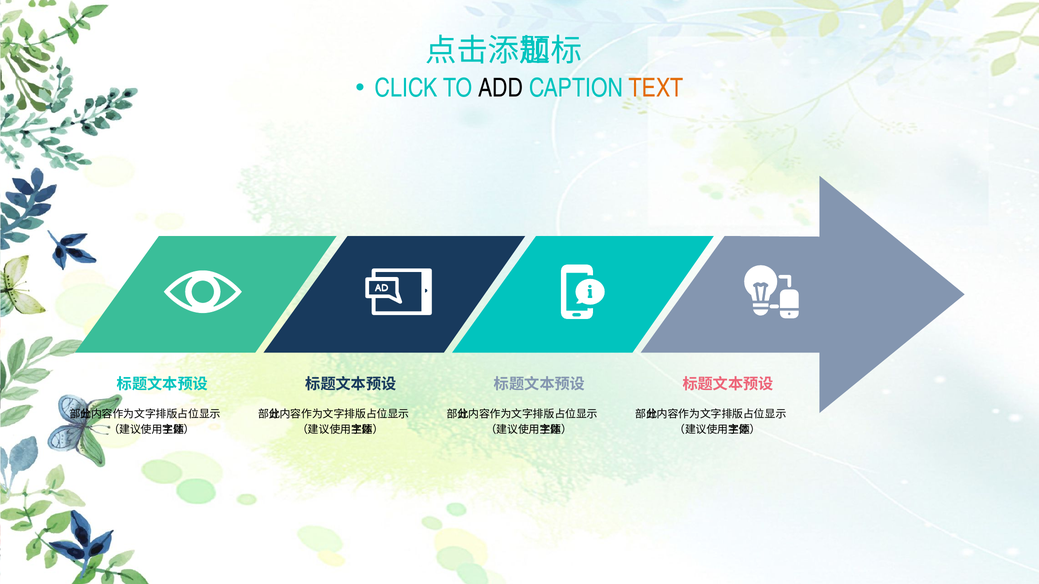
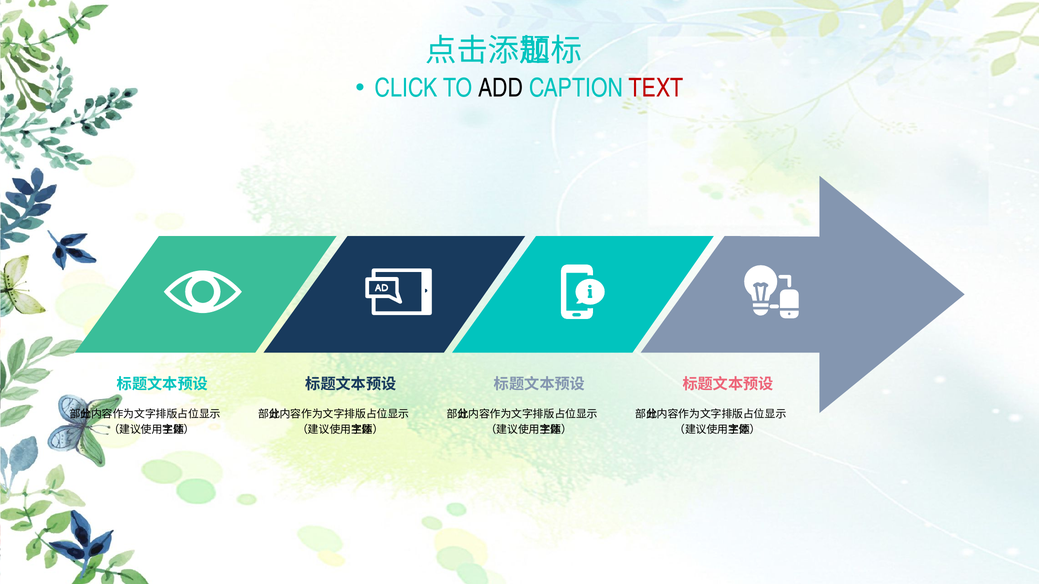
TEXT colour: orange -> red (656, 88)
